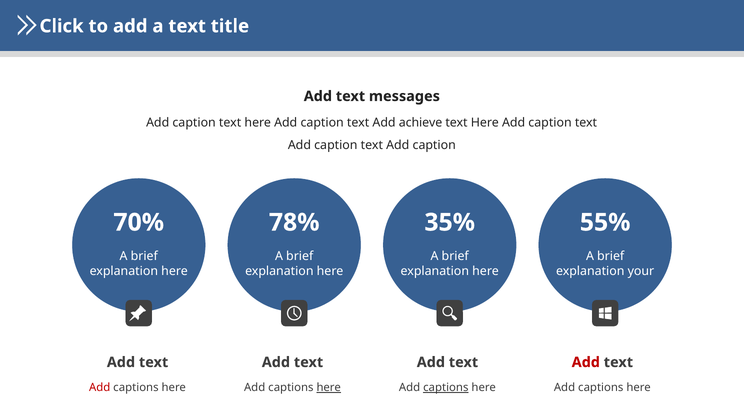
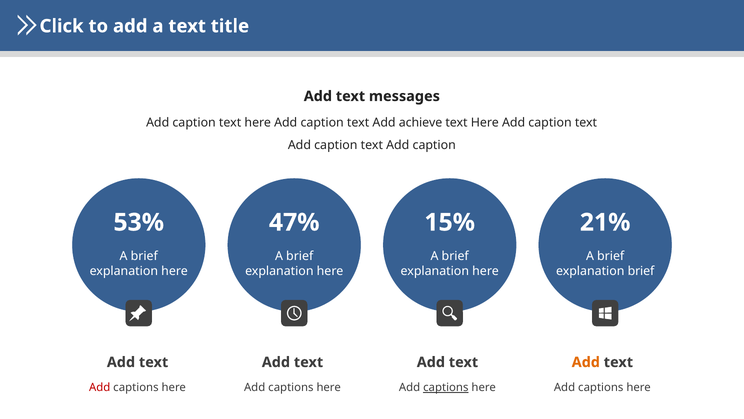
70%: 70% -> 53% (139, 222)
78%: 78% -> 47% (294, 222)
35%: 35% -> 15% (450, 222)
55%: 55% -> 21% (605, 222)
explanation your: your -> brief (641, 271)
Add colour: red -> orange (586, 362)
here underline: present -> none (329, 387)
